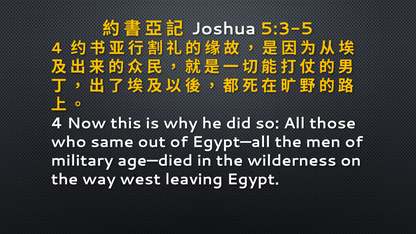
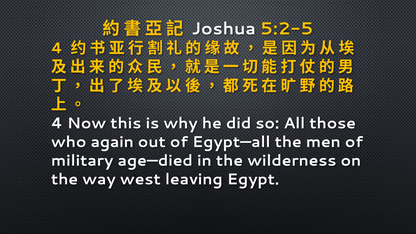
5:3-5: 5:3-5 -> 5:2-5 (287, 29)
same: same -> again (112, 142)
